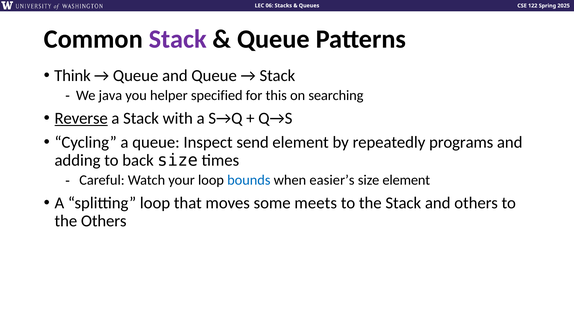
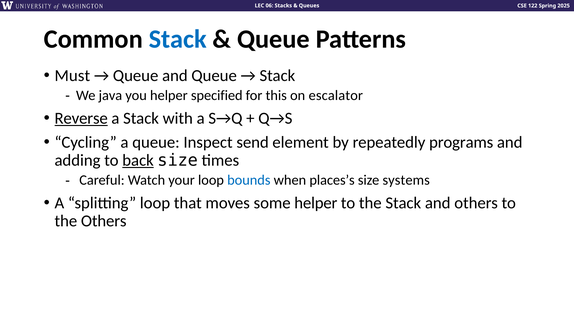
Stack colour: purple -> blue (178, 39)
Think: Think -> Must (72, 76)
searching: searching -> escalator (336, 95)
back underline: none -> present (138, 160)
easier’s: easier’s -> places’s (332, 180)
size element: element -> systems (406, 180)
some meets: meets -> helper (316, 203)
